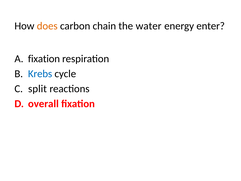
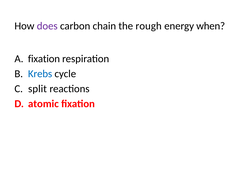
does colour: orange -> purple (47, 26)
water: water -> rough (149, 26)
enter: enter -> when (211, 26)
overall: overall -> atomic (43, 104)
